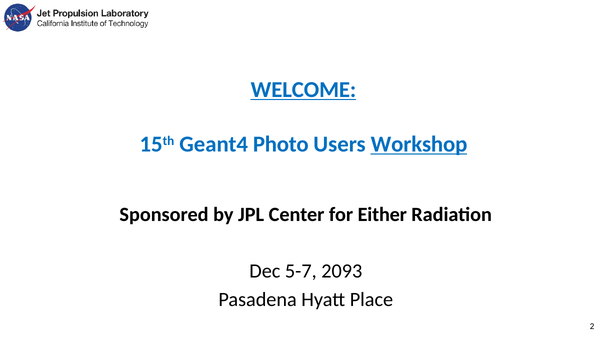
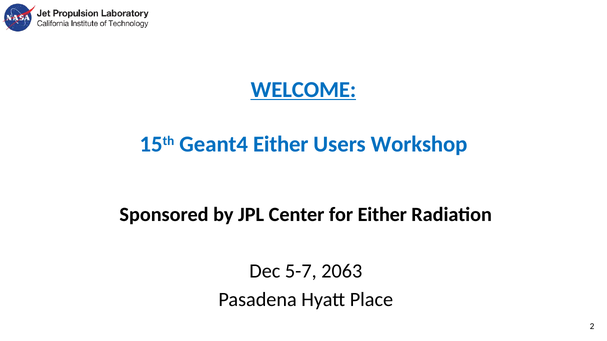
Geant4 Photo: Photo -> Either (281, 144)
Workshop underline: present -> none (419, 144)
2093: 2093 -> 2063 (342, 272)
